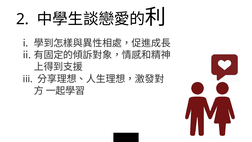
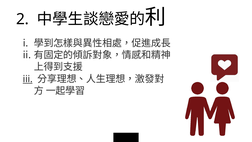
iii underline: none -> present (28, 79)
